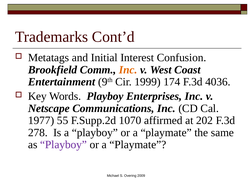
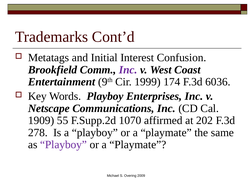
Inc colour: orange -> purple (128, 70)
4036: 4036 -> 6036 (218, 82)
1977: 1977 -> 1909 (41, 120)
